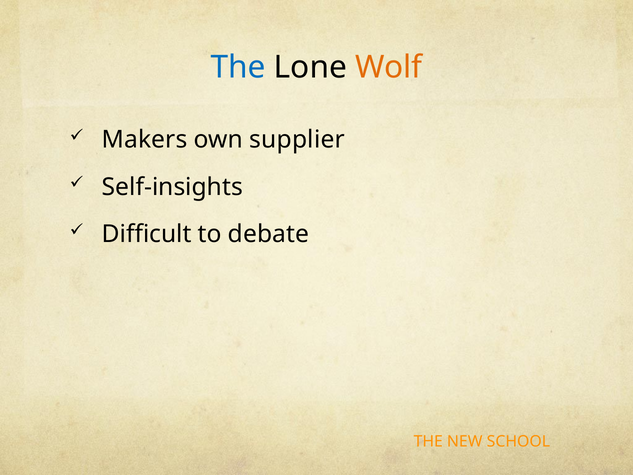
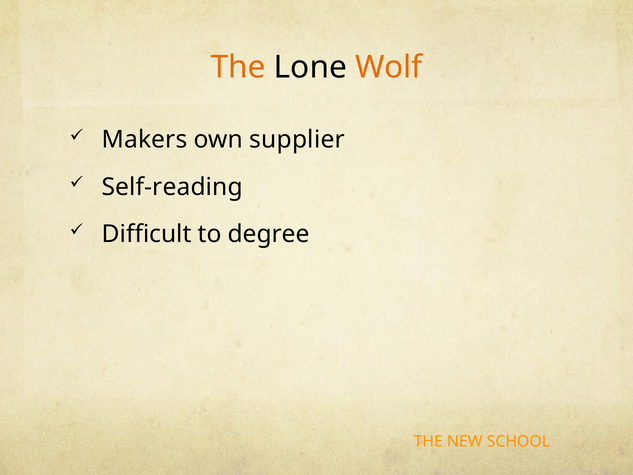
The colour: blue -> orange (238, 67)
Self-insights: Self-insights -> Self-reading (172, 187)
debate: debate -> degree (269, 234)
